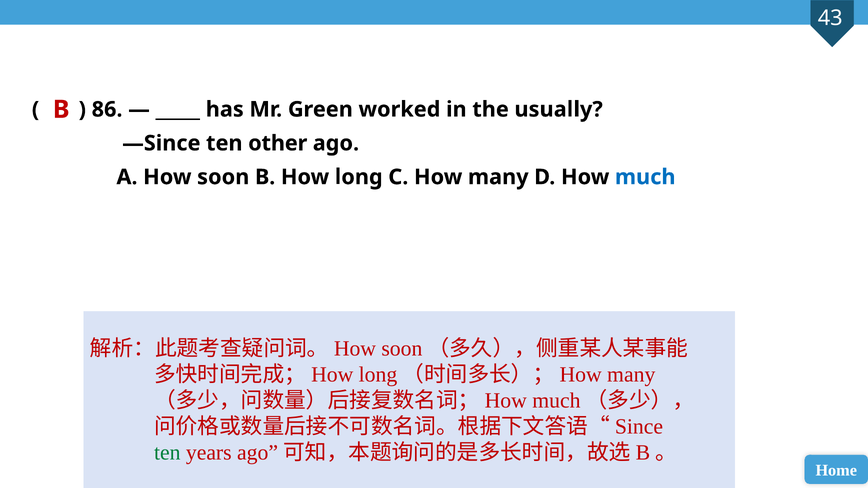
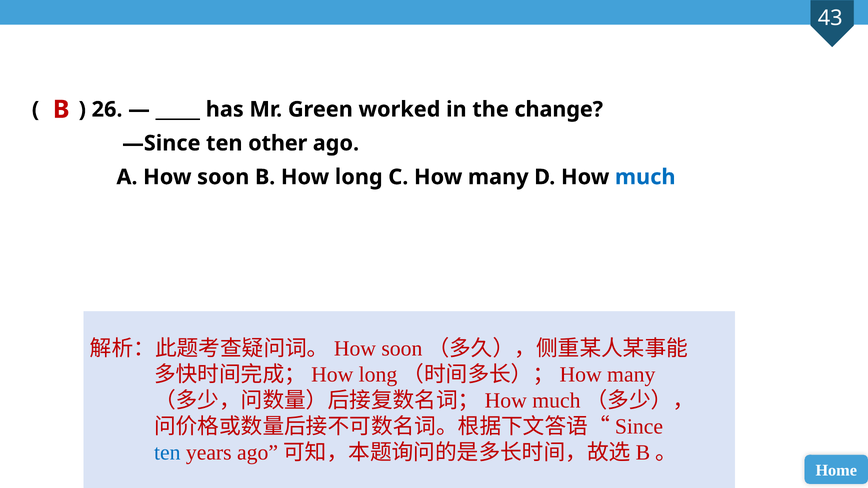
86: 86 -> 26 (107, 110)
usually: usually -> change (559, 110)
ten colour: green -> blue (167, 453)
